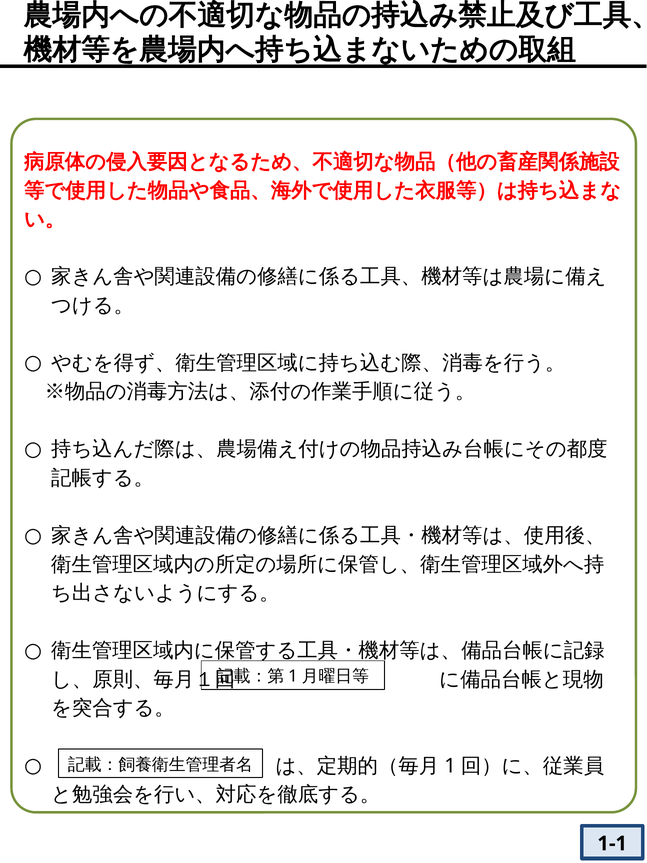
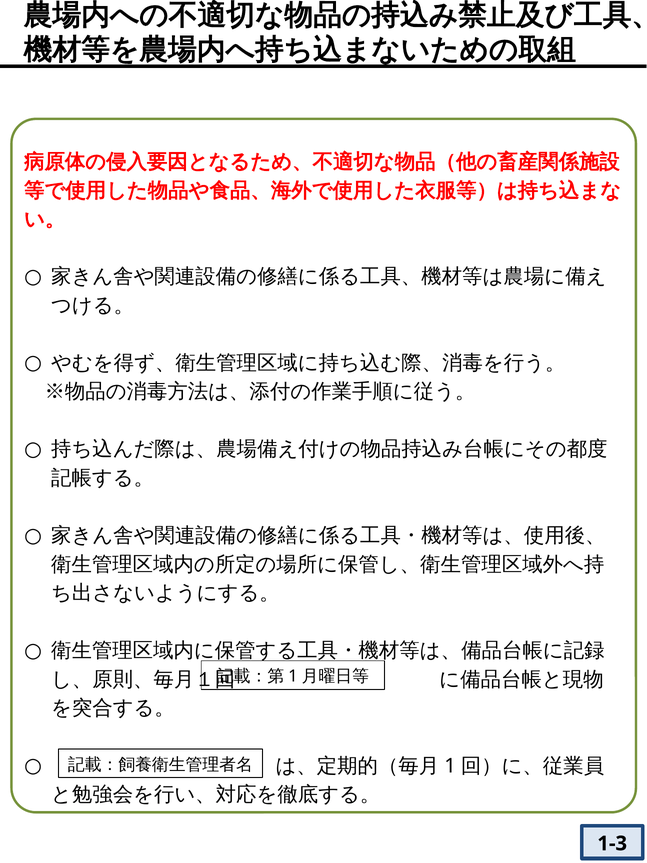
1-1: 1-1 -> 1-3 (612, 843)
